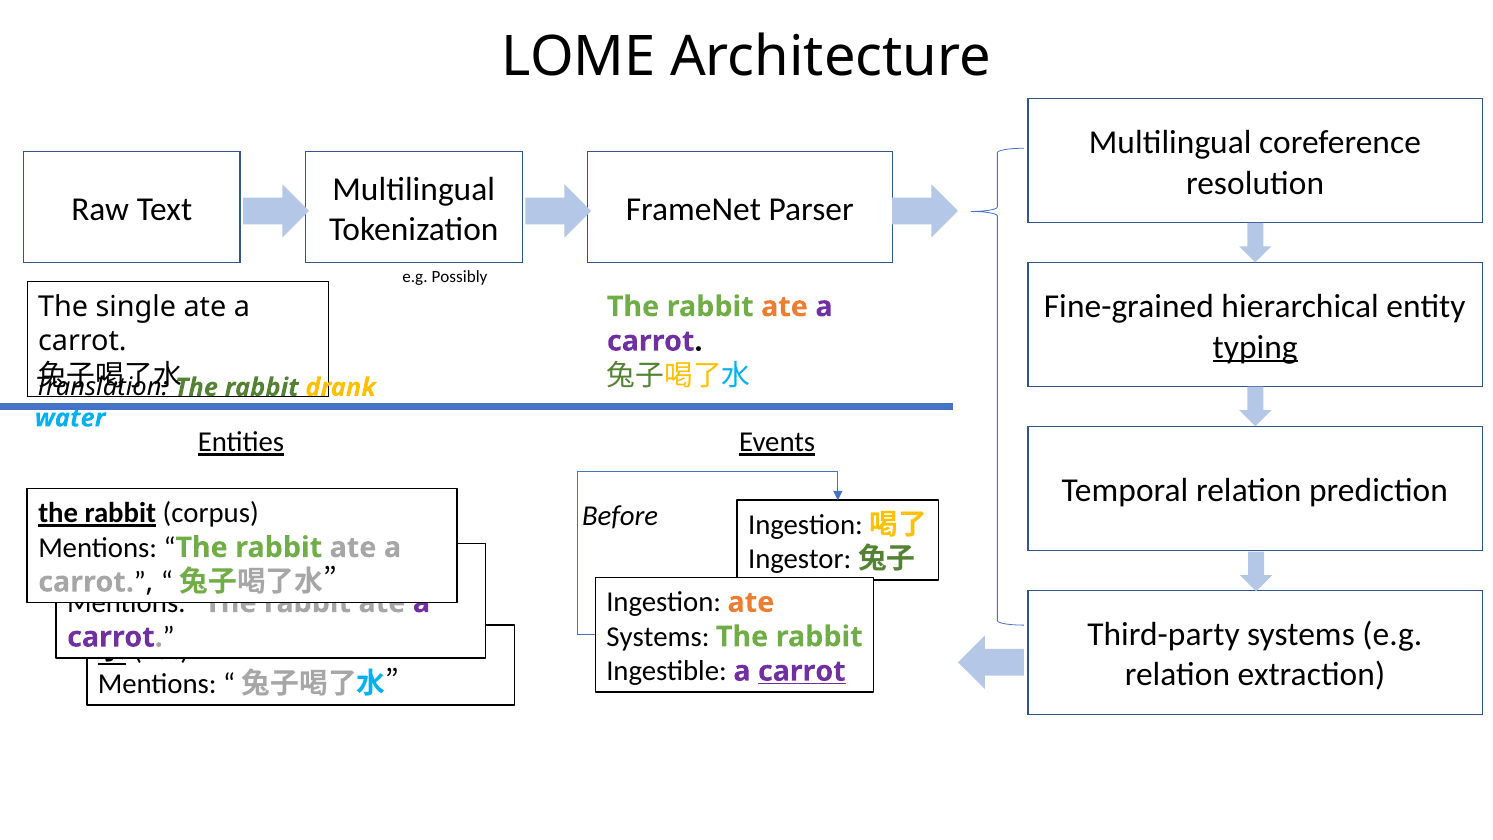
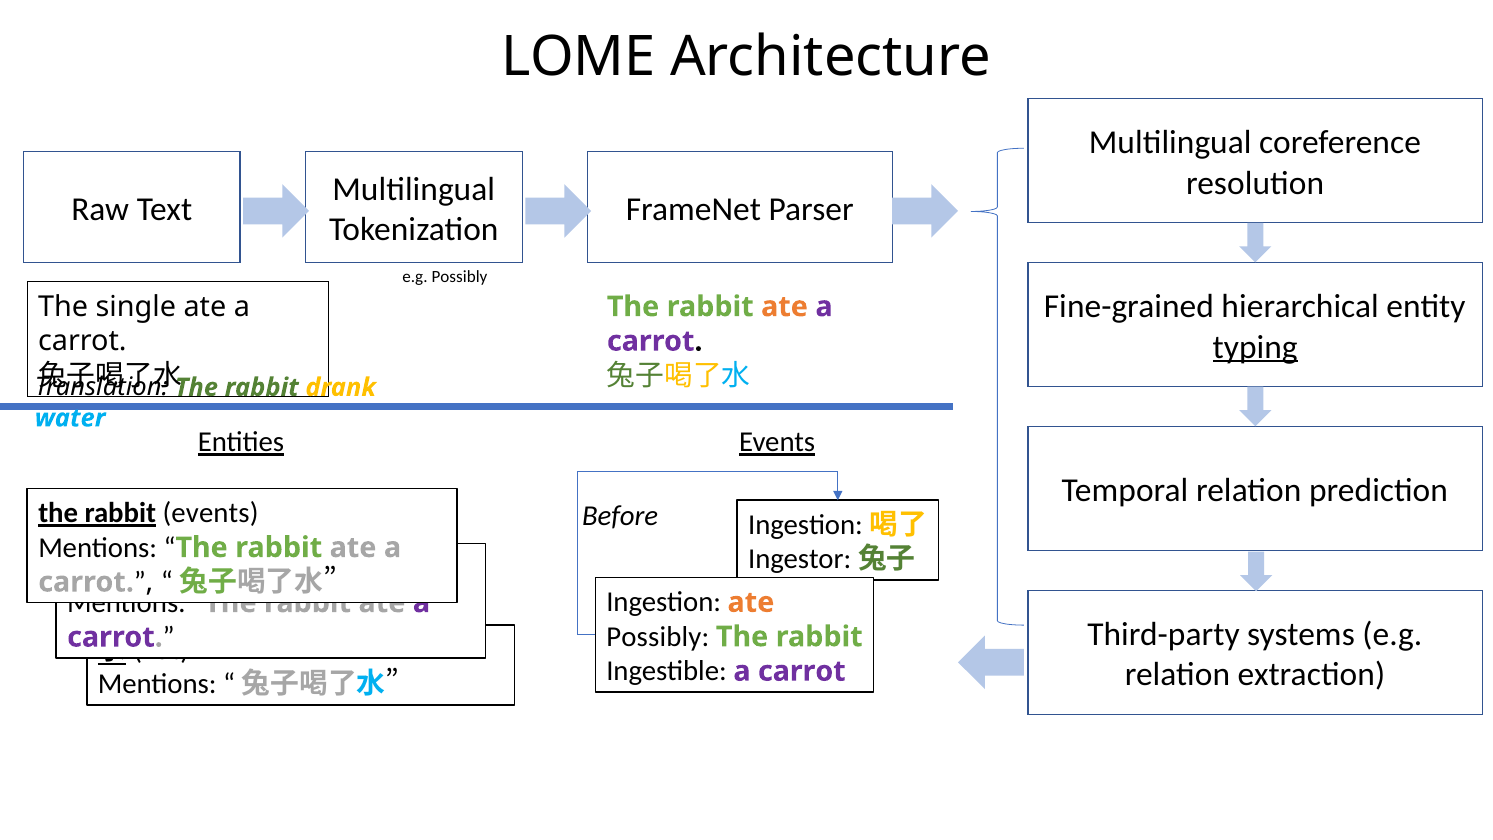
rabbit corpus: corpus -> events (211, 513)
Systems: Systems -> Possibly (658, 637)
carrot underline: present -> none (802, 671)
